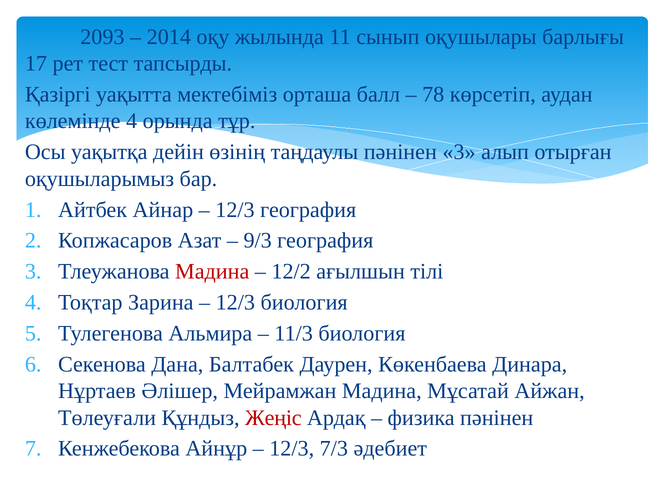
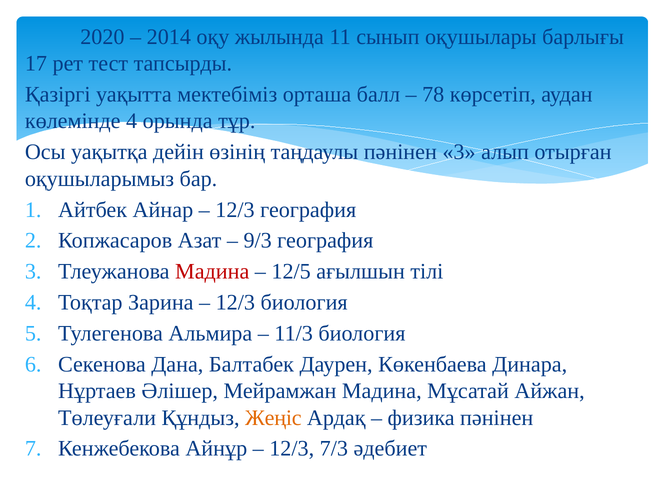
2093: 2093 -> 2020 (102, 37)
12/2: 12/2 -> 12/5 (291, 272)
Жеңіс colour: red -> orange (273, 418)
